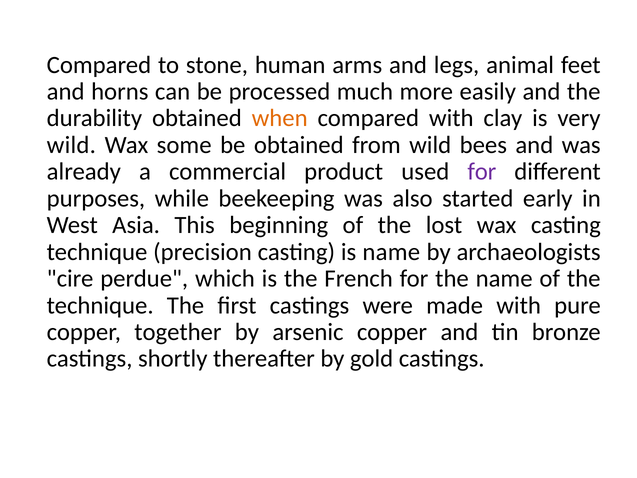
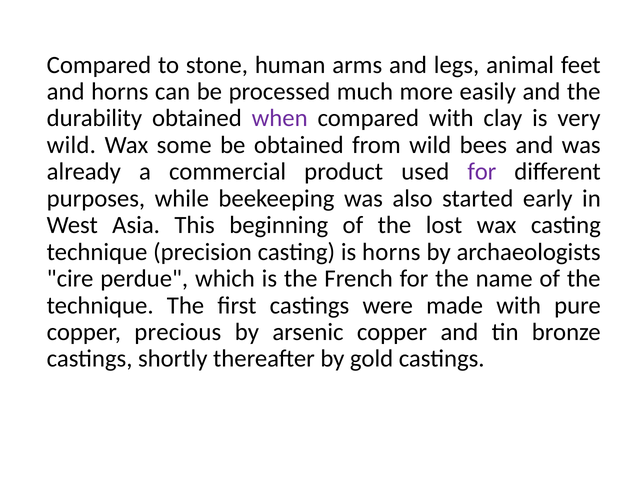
when colour: orange -> purple (280, 118)
is name: name -> horns (391, 252)
together: together -> precious (178, 332)
